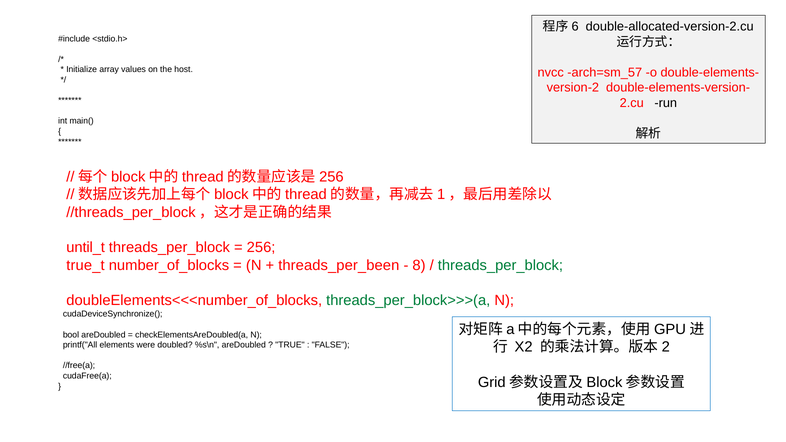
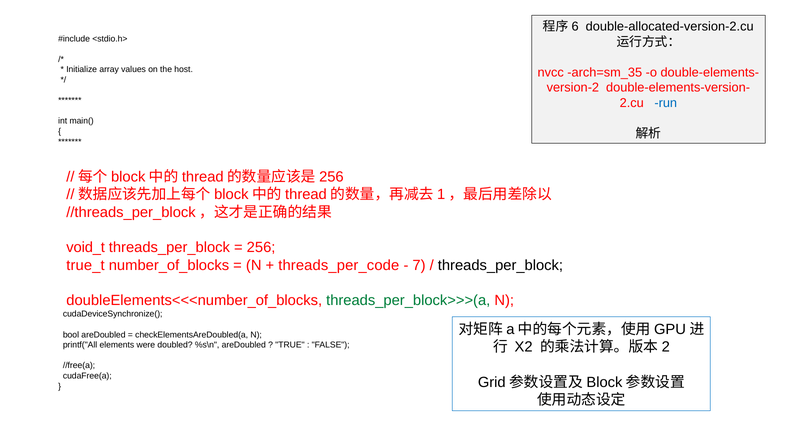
arch=sm_57: arch=sm_57 -> arch=sm_35 (605, 72)
run colour: black -> blue (666, 103)
until_t: until_t -> void_t (86, 248)
threads_per_been: threads_per_been -> threads_per_code (339, 265)
8: 8 -> 7 (419, 265)
threads_per_block colour: green -> black (500, 265)
